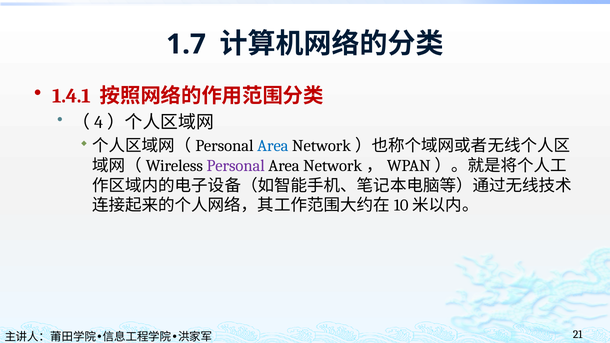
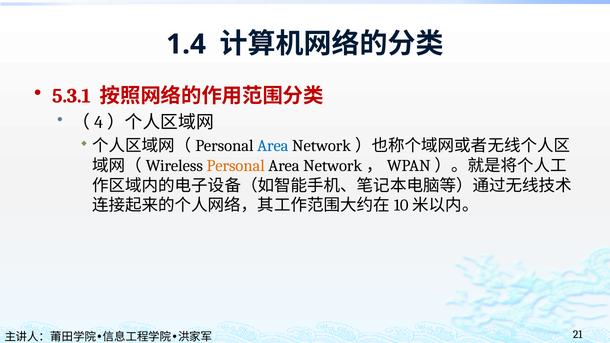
1.7: 1.7 -> 1.4 (186, 44)
1.4.1: 1.4.1 -> 5.3.1 (71, 96)
Personal colour: purple -> orange (236, 166)
